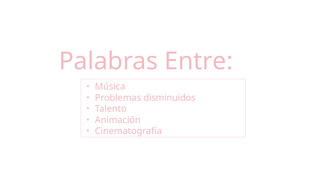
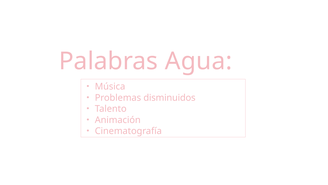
Entre: Entre -> Agua (199, 61)
